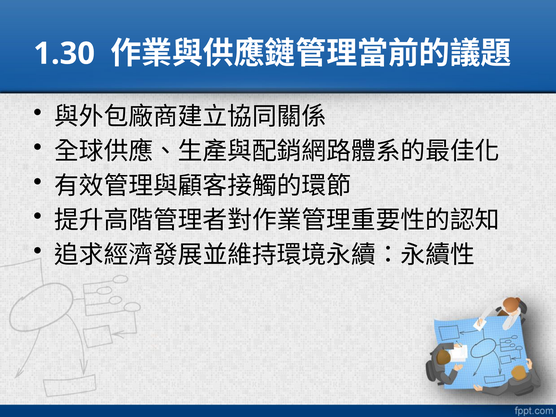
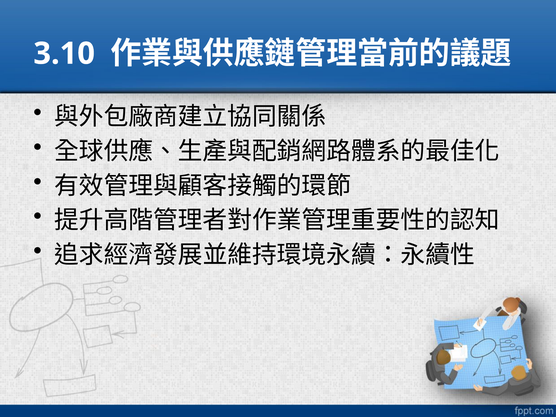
1.30: 1.30 -> 3.10 (64, 54)
